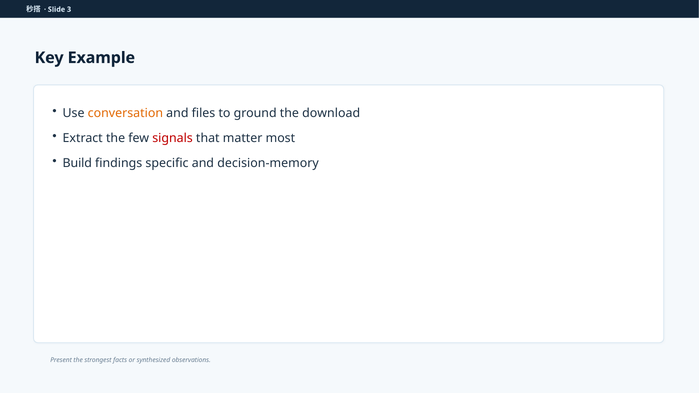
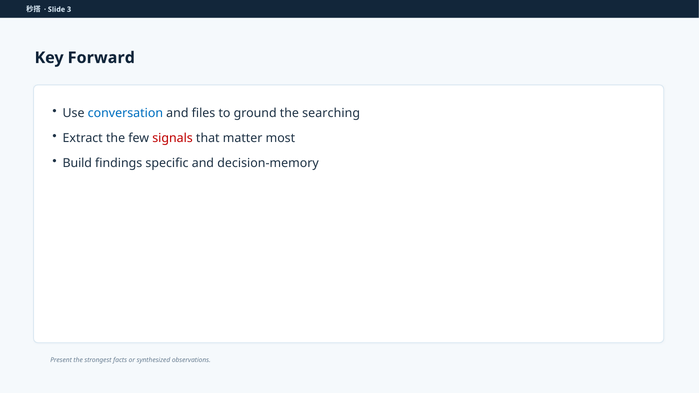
Example: Example -> Forward (101, 58)
conversation colour: orange -> blue (125, 113)
download: download -> searching (331, 113)
